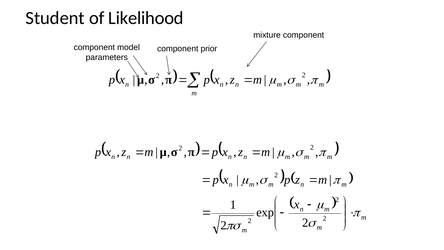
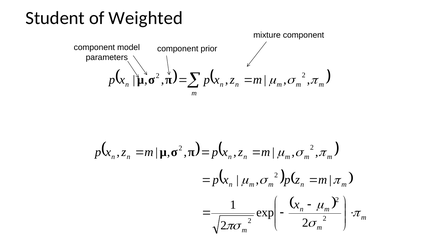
Likelihood: Likelihood -> Weighted (146, 18)
